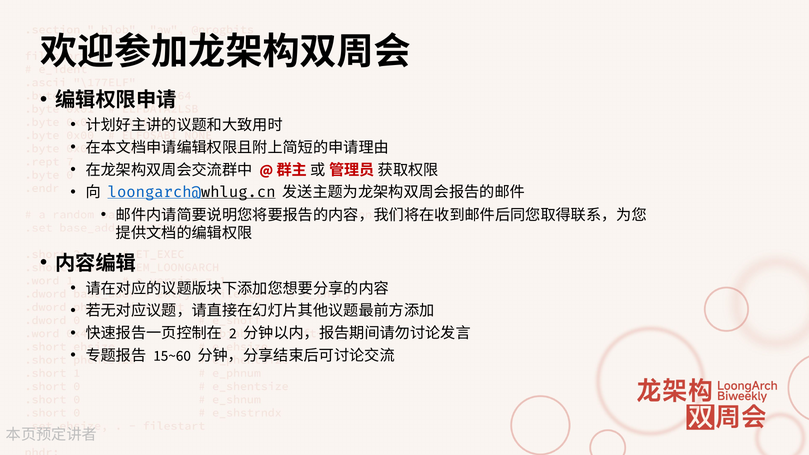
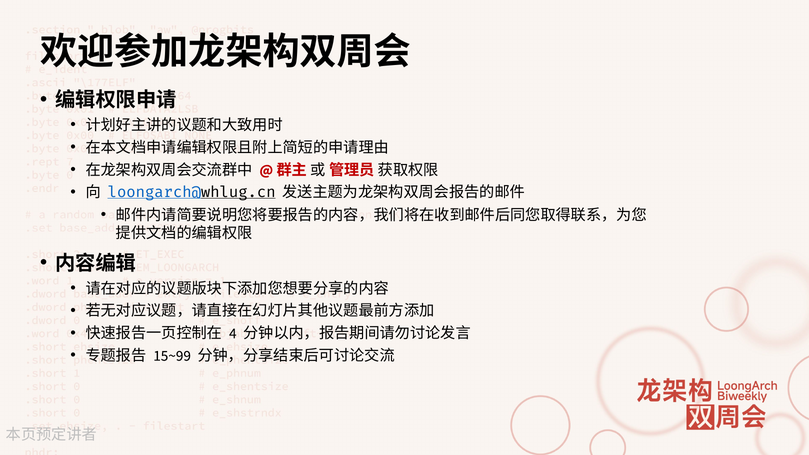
2: 2 -> 4 (233, 333)
15~60: 15~60 -> 15~99 (172, 356)
